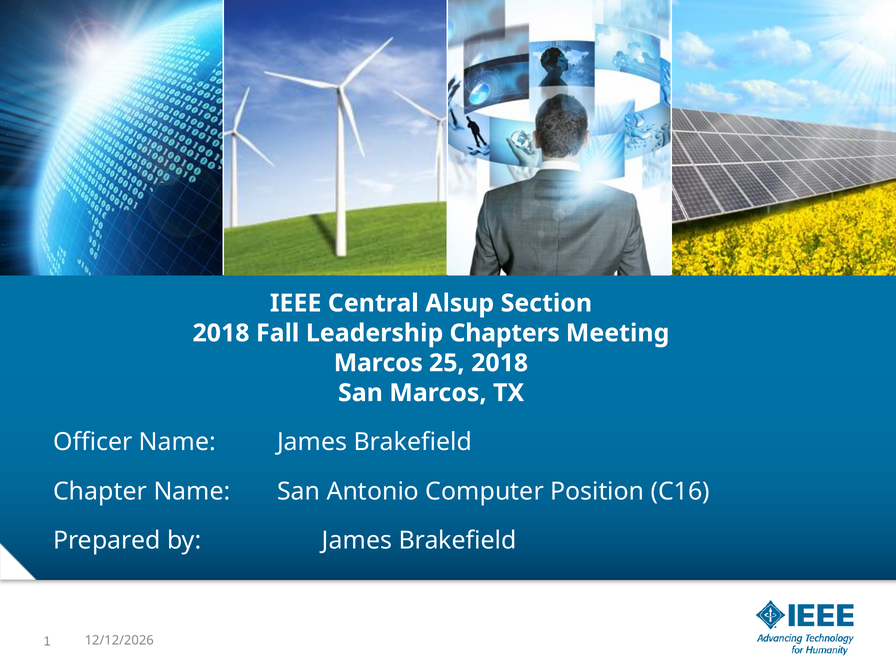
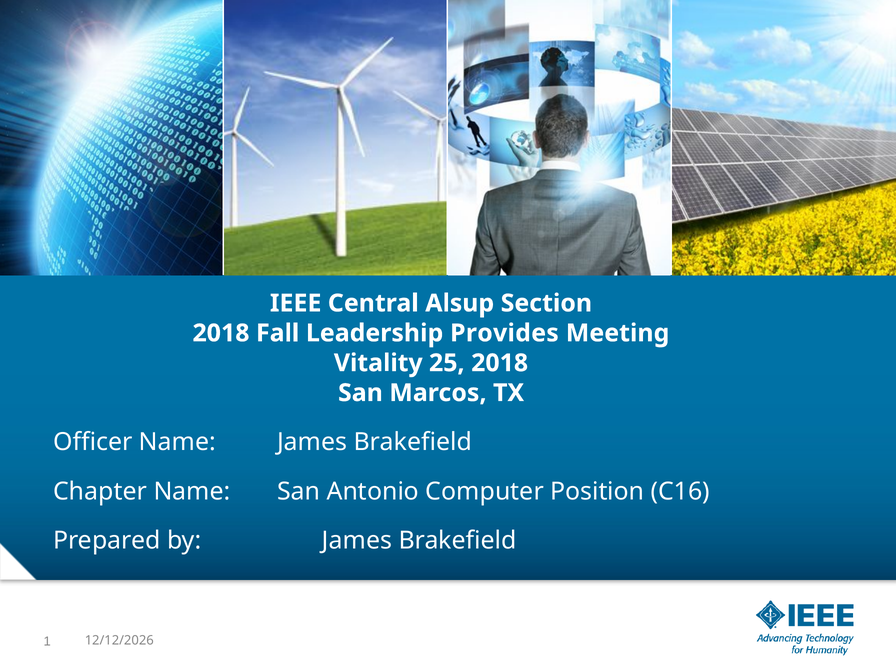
Chapters: Chapters -> Provides (504, 333)
Marcos: Marcos -> Vitality (378, 363)
